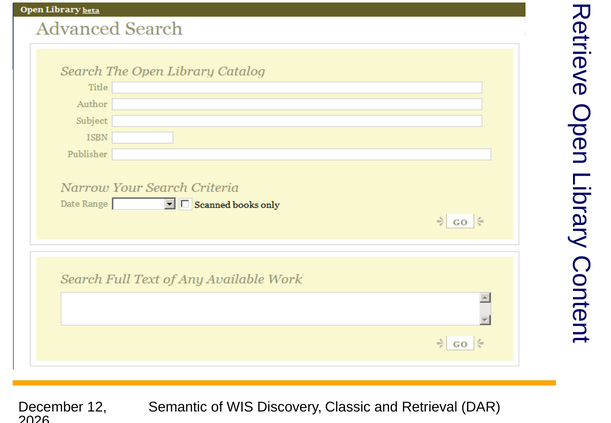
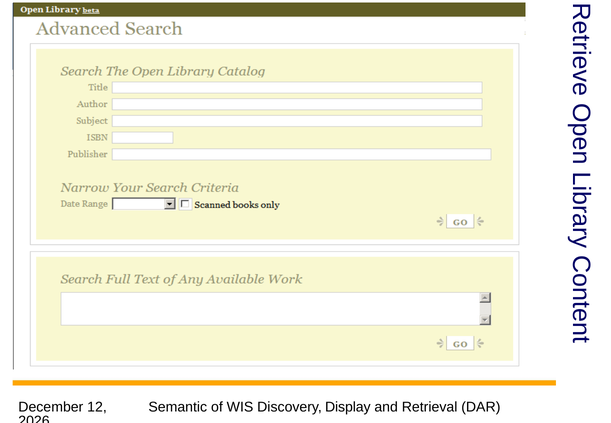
Classic: Classic -> Display (348, 407)
